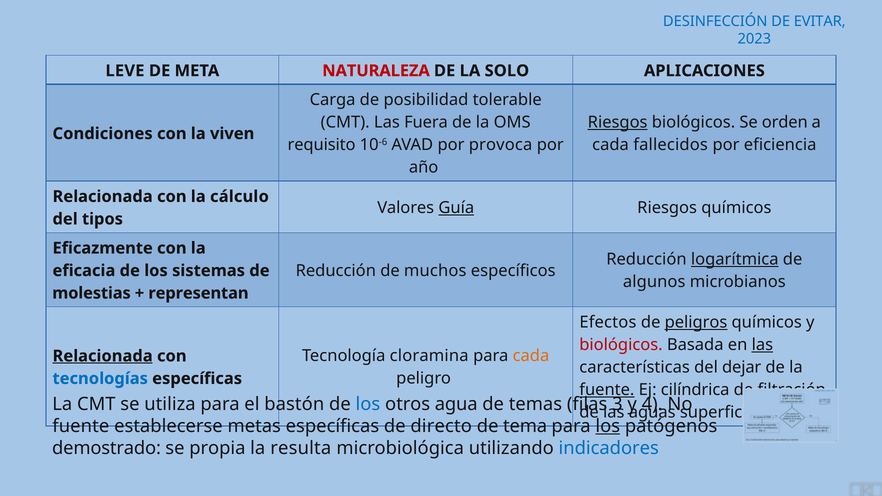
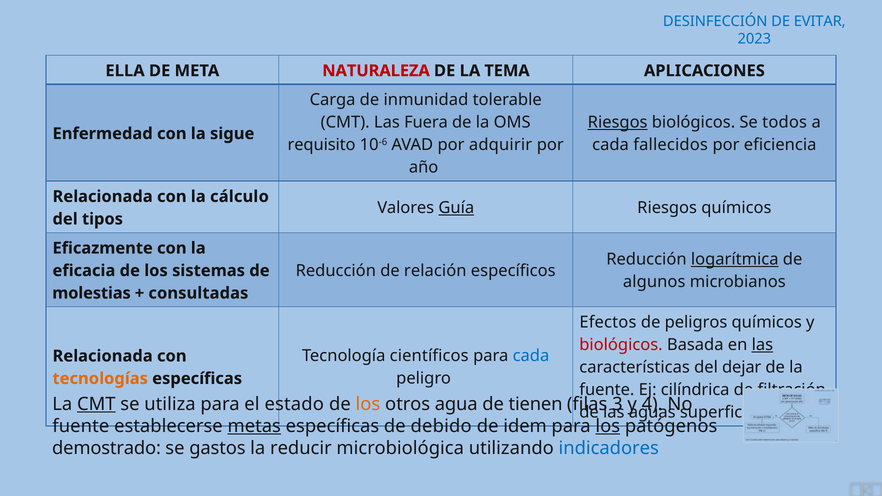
LEVE: LEVE -> ELLA (125, 71)
SOLO: SOLO -> TEMA (507, 71)
posibilidad: posibilidad -> inmunidad (426, 100)
orden: orden -> todos (785, 122)
Condiciones: Condiciones -> Enfermedad (103, 134)
viven: viven -> sigue (232, 134)
provoca: provoca -> adquirir (501, 145)
muchos: muchos -> relación (435, 271)
representan: representan -> consultadas (198, 293)
peligros underline: present -> none (696, 322)
cloramina: cloramina -> científicos (429, 356)
cada colour: orange -> blue (531, 356)
Relacionada underline: present -> none (103, 356)
tecnologías colour: blue -> orange (100, 379)
fuente underline: present -> none (607, 390)
CMT underline: none -> present (96, 404)
bastón: bastón -> estado (294, 404)
los colour: blue -> orange (368, 404)
temas: temas -> tienen (536, 404)
metas underline: none -> present (254, 426)
directo: directo -> debido (441, 426)
tema: tema -> idem (525, 426)
propia: propia -> gastos (217, 448)
resulta: resulta -> reducir (301, 448)
